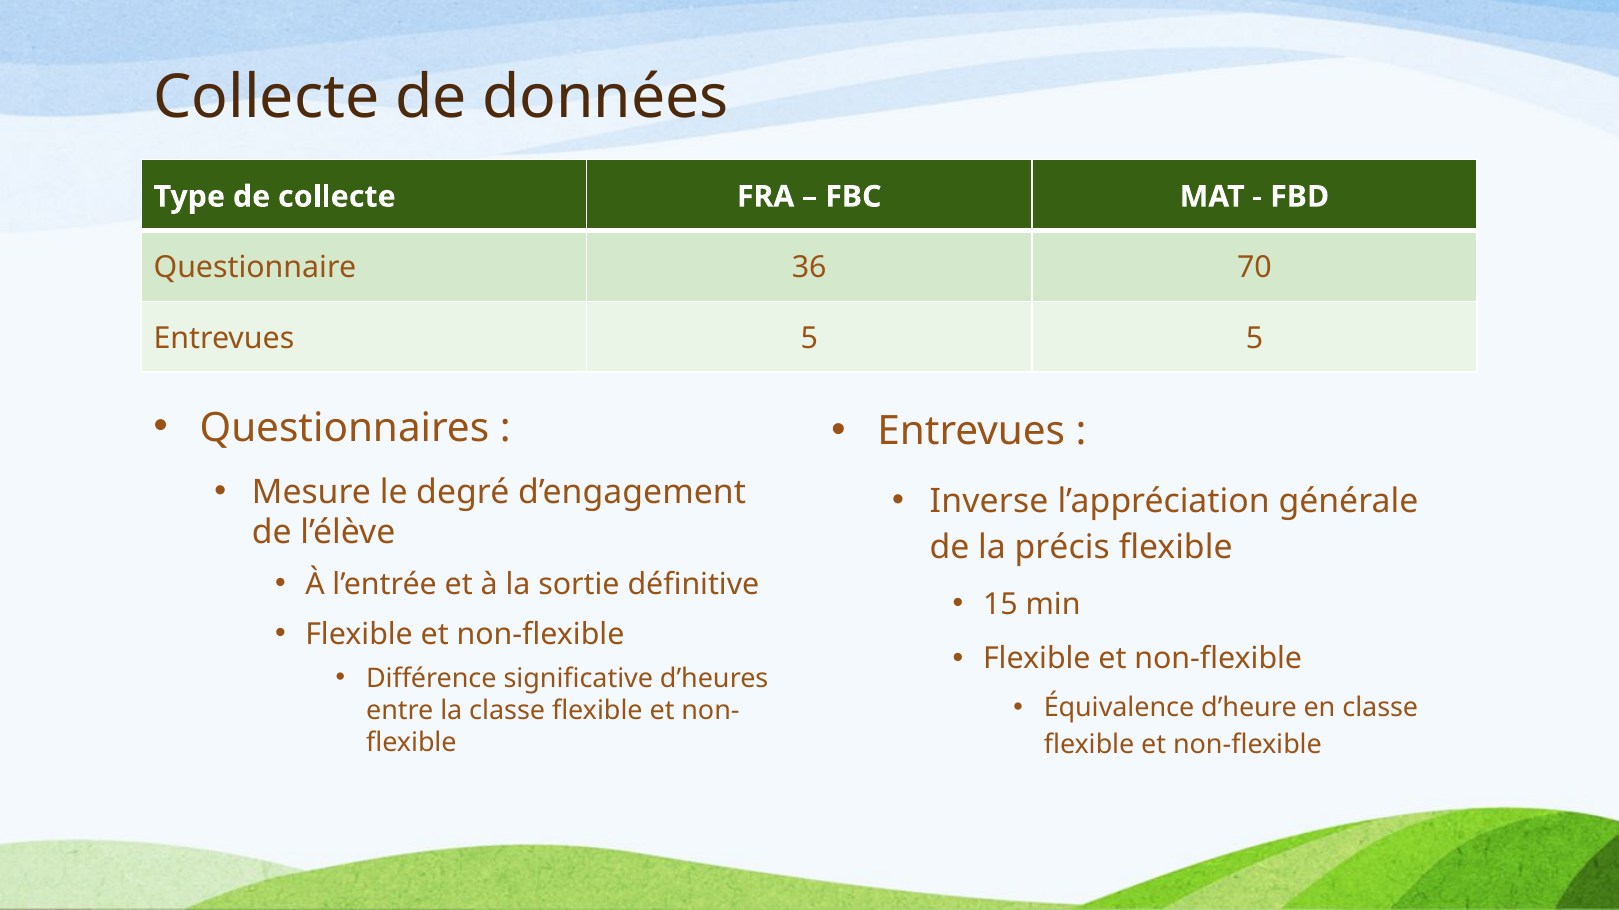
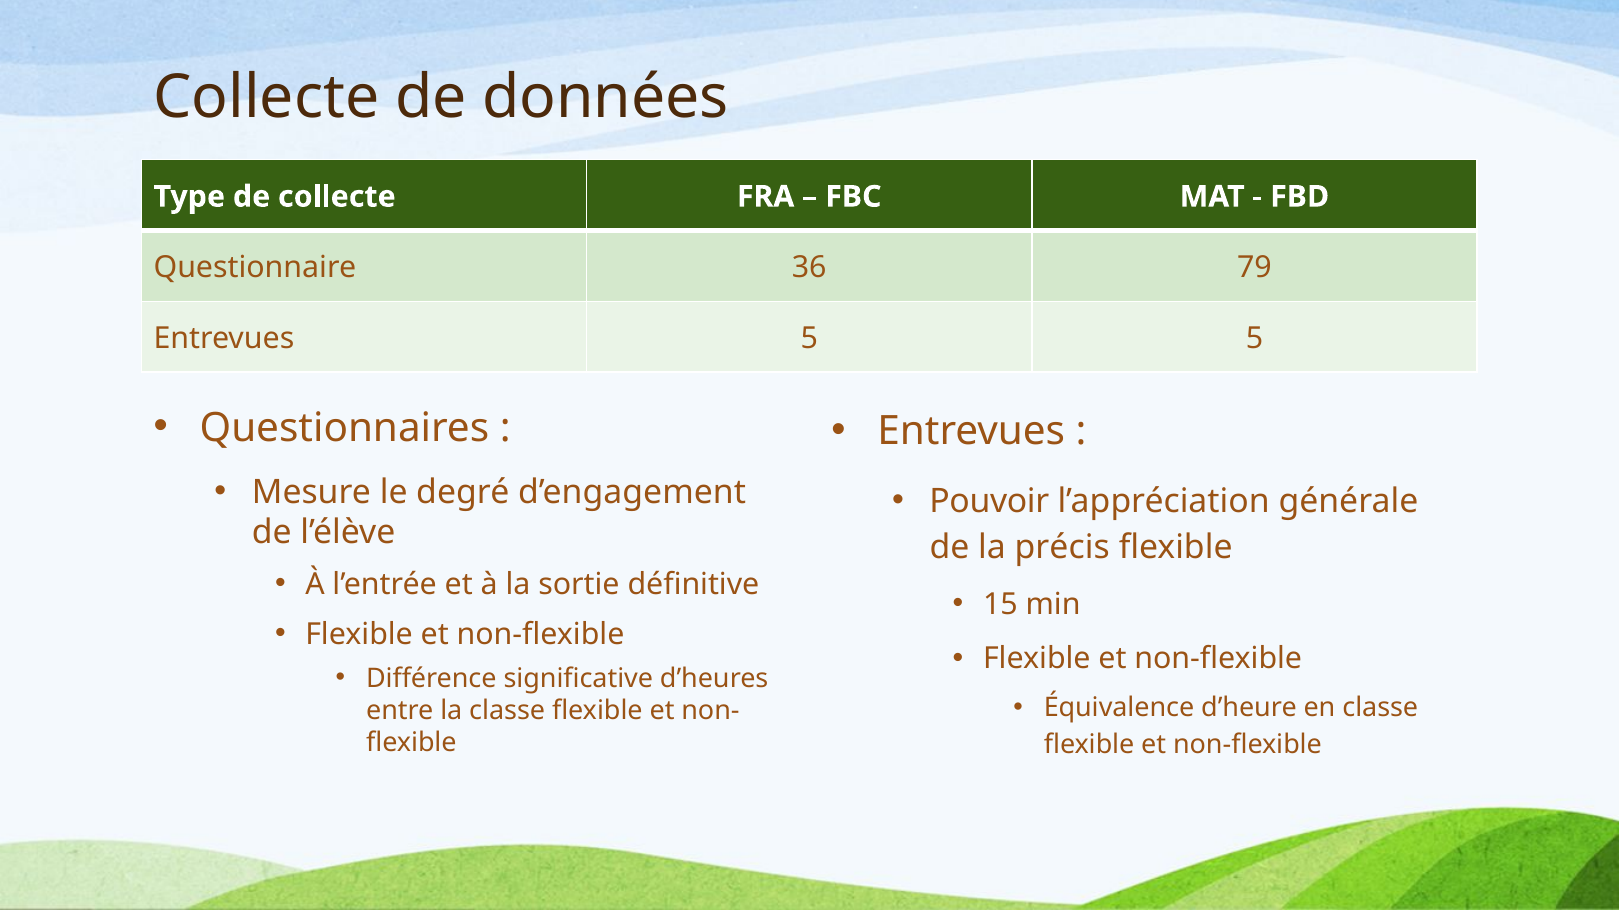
70: 70 -> 79 (1255, 268)
Inverse: Inverse -> Pouvoir (989, 502)
